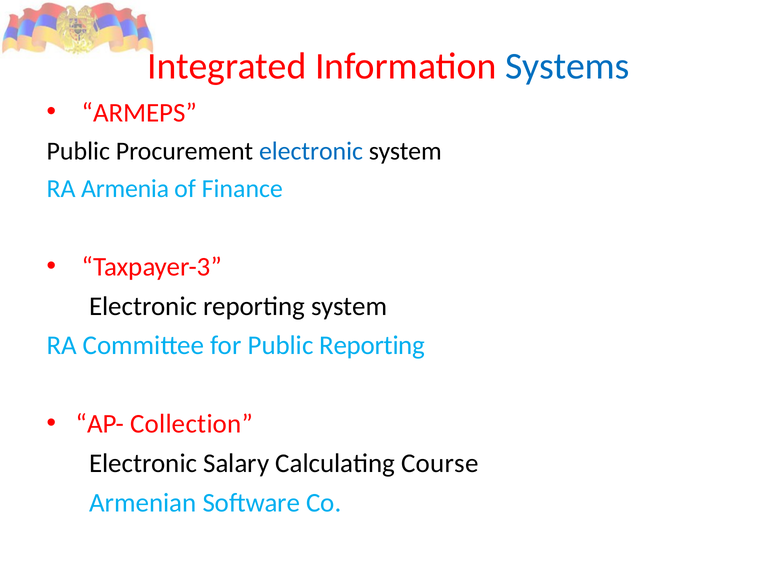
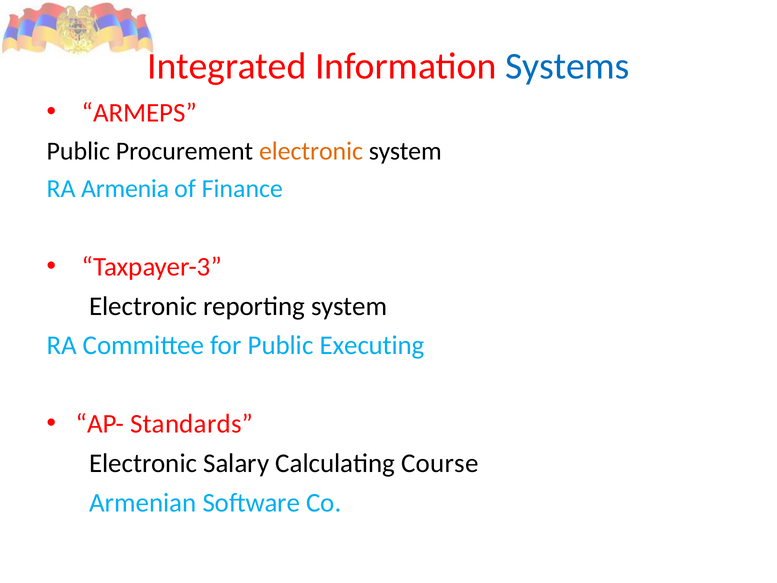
electronic colour: blue -> orange (311, 151)
Public Reporting: Reporting -> Executing (372, 345)
Collection: Collection -> Standards (192, 424)
